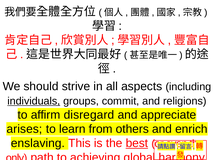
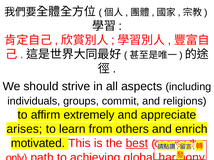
individuals underline: present -> none (34, 101)
disregard: disregard -> extremely (89, 115)
enslaving: enslaving -> motivated (38, 144)
